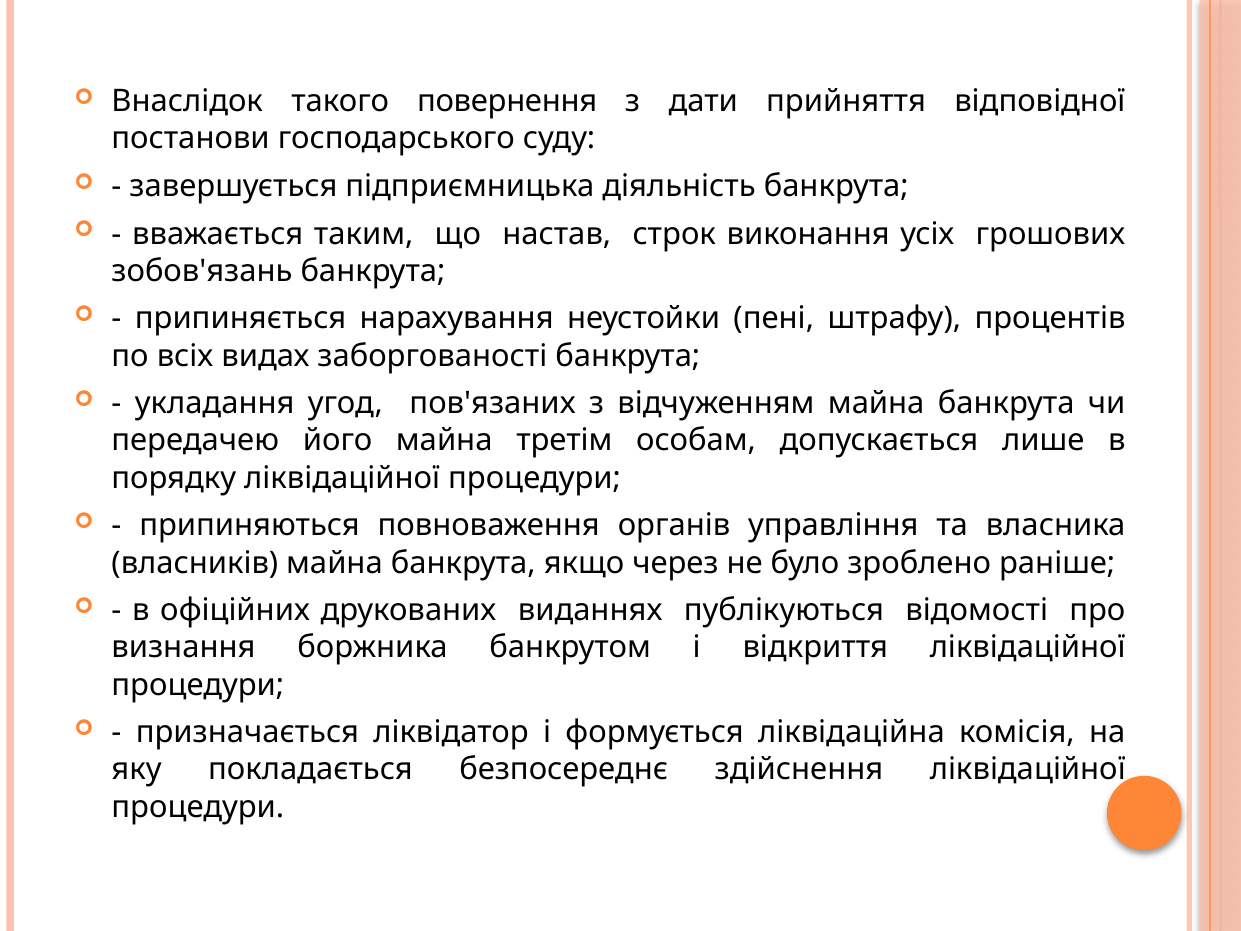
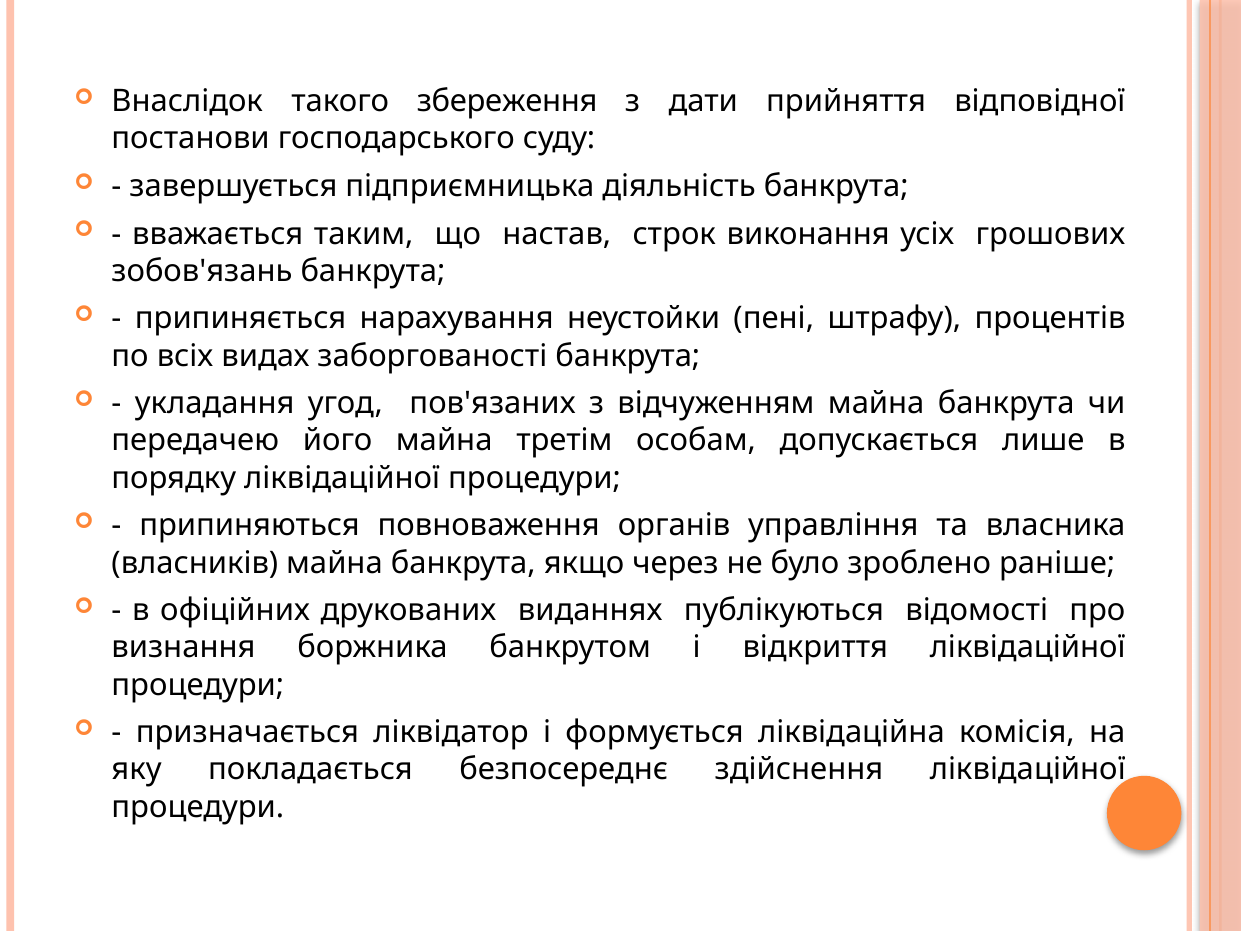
повернення: повернення -> збереження (507, 101)
